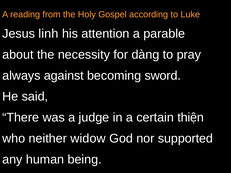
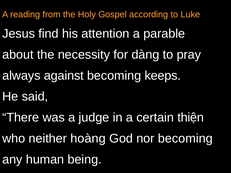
linh: linh -> find (48, 34)
sword: sword -> keeps (163, 76)
widow: widow -> hoàng (88, 139)
nor supported: supported -> becoming (185, 139)
